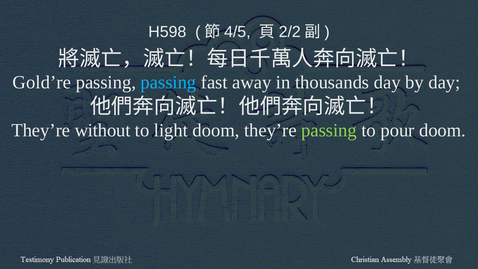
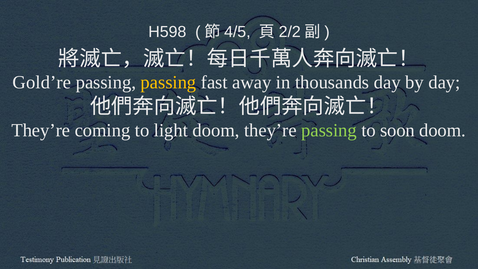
passing colour: light blue -> yellow (168, 82)
without: without -> coming (103, 130)
pour: pour -> soon (398, 130)
